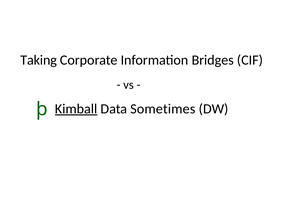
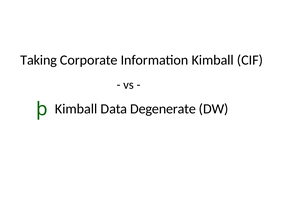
Information Bridges: Bridges -> Kimball (213, 60)
Kimball underline: present -> none (76, 109)
Sometimes: Sometimes -> Degenerate (163, 109)
